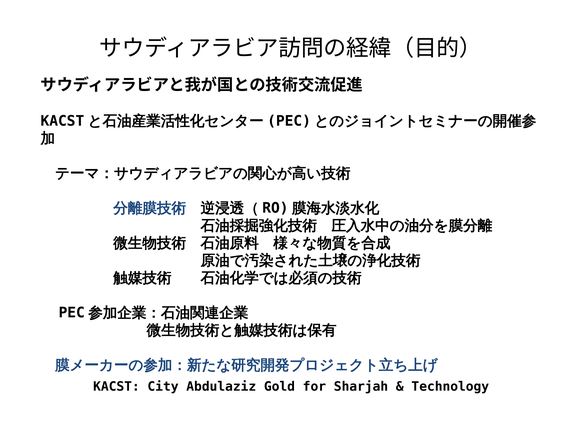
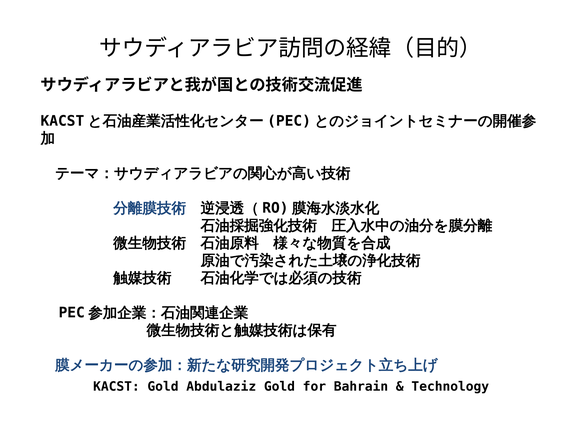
KACST City: City -> Gold (163, 387)
Sharjah: Sharjah -> Bahrain (361, 387)
